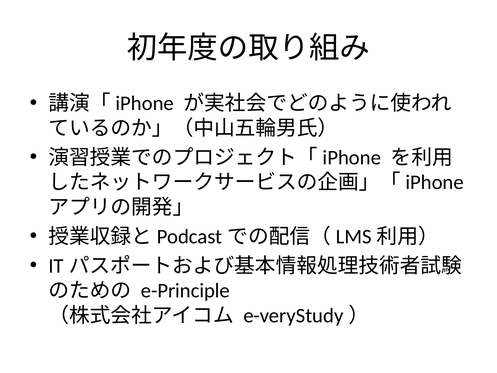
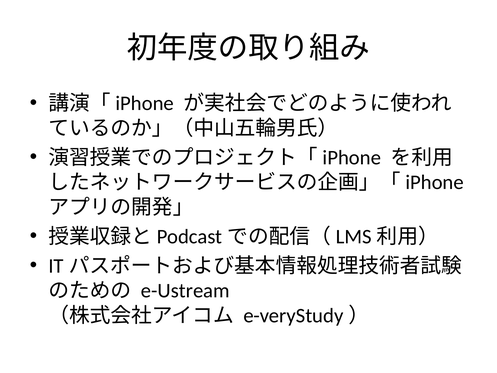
e-Principle: e-Principle -> e-Ustream (185, 291)
